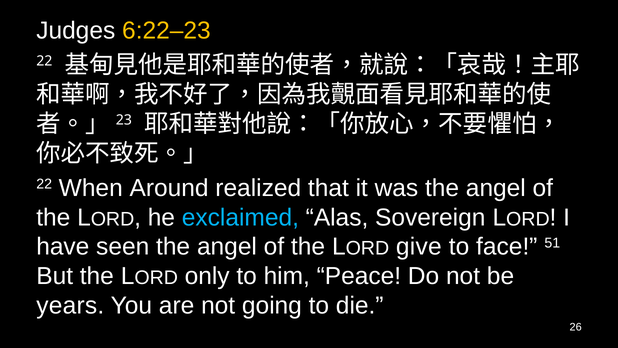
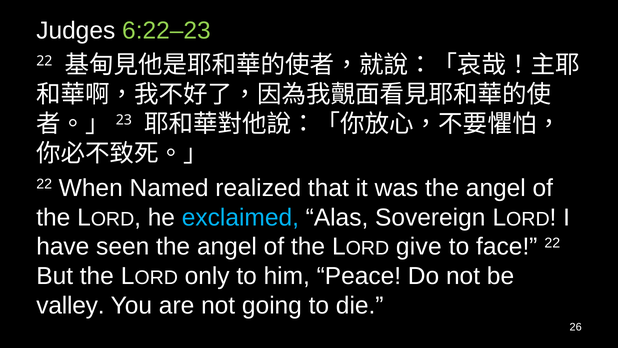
6:22–23 colour: yellow -> light green (166, 31)
Around: Around -> Named (169, 188)
face 51: 51 -> 22 (552, 243)
years: years -> valley (70, 305)
